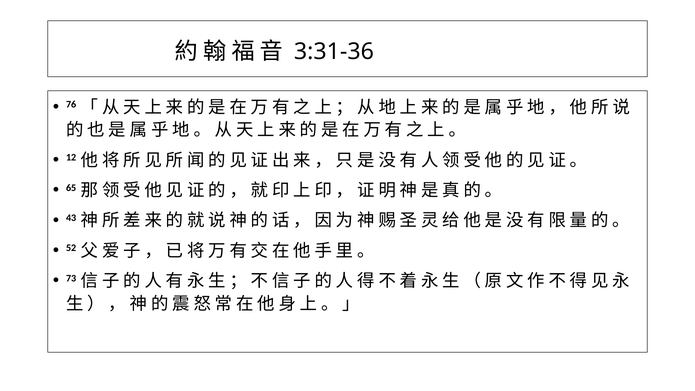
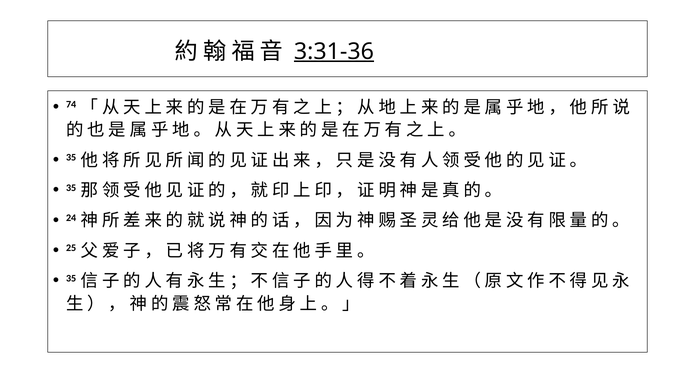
3:31-36 underline: none -> present (334, 51)
76: 76 -> 74 (71, 105)
12: 12 -> 35 (71, 158)
65: 65 -> 35 (71, 188)
43: 43 -> 24 (71, 218)
52: 52 -> 25 (71, 248)
73: 73 -> 35 (71, 278)
